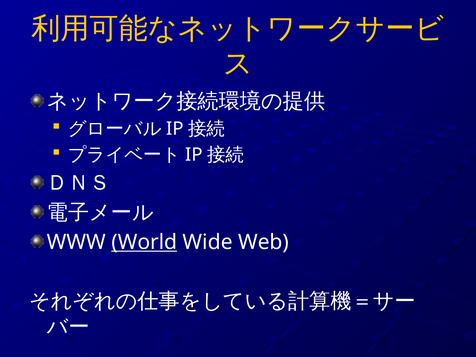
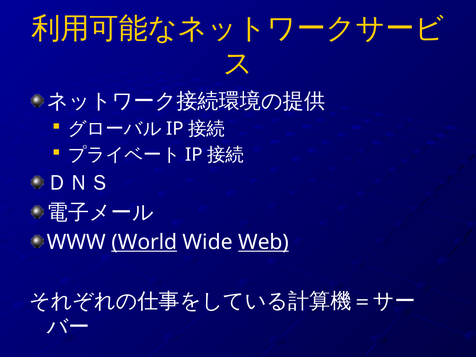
Web underline: none -> present (264, 242)
